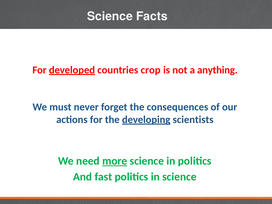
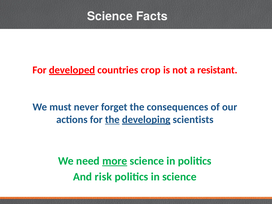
anything: anything -> resistant (217, 70)
the underline: none -> present (112, 120)
fast: fast -> risk (103, 177)
